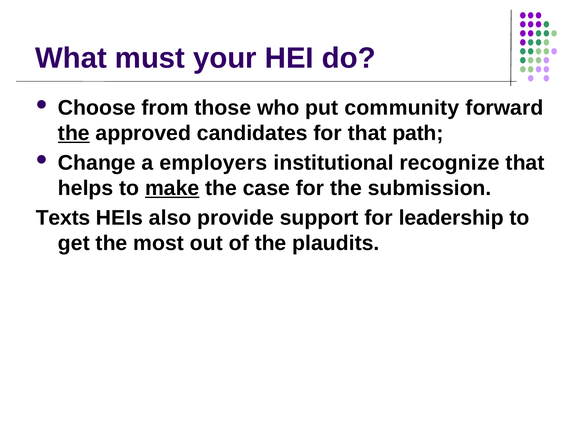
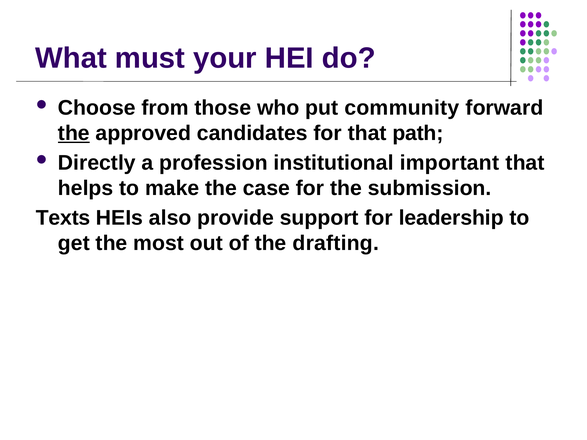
Change: Change -> Directly (97, 163)
employers: employers -> profession (213, 163)
recognize: recognize -> important (449, 163)
make underline: present -> none (172, 188)
plaudits: plaudits -> drafting (336, 243)
